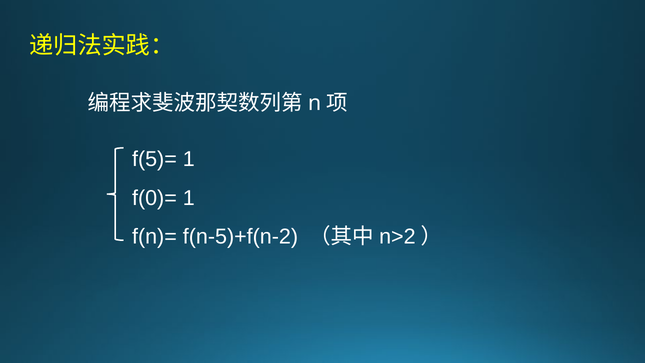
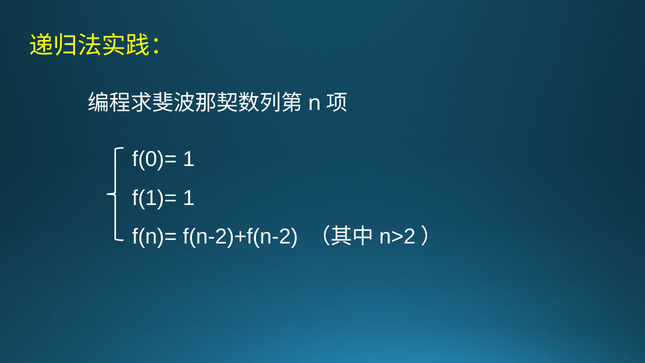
f(5)=: f(5)= -> f(0)= (154, 159)
f(0)=: f(0)= -> f(1)= (154, 198)
f(n-5)+f(n-2: f(n-5)+f(n-2 -> f(n-2)+f(n-2 (240, 237)
